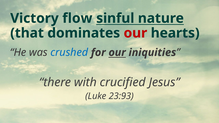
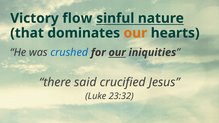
our colour: red -> orange (135, 33)
with: with -> said (85, 82)
23:93: 23:93 -> 23:32 (121, 96)
